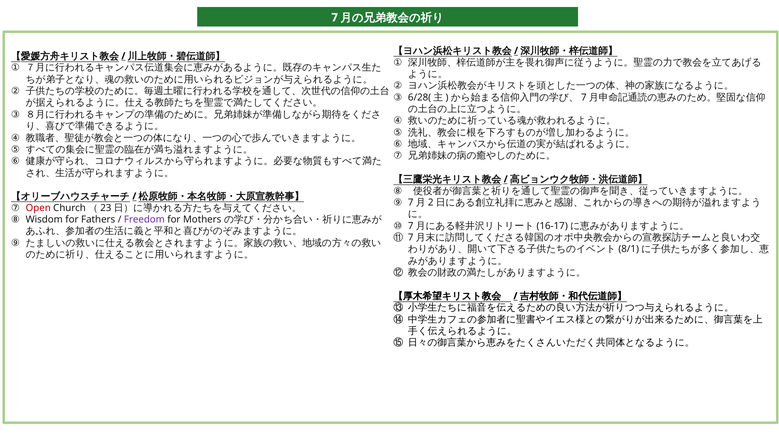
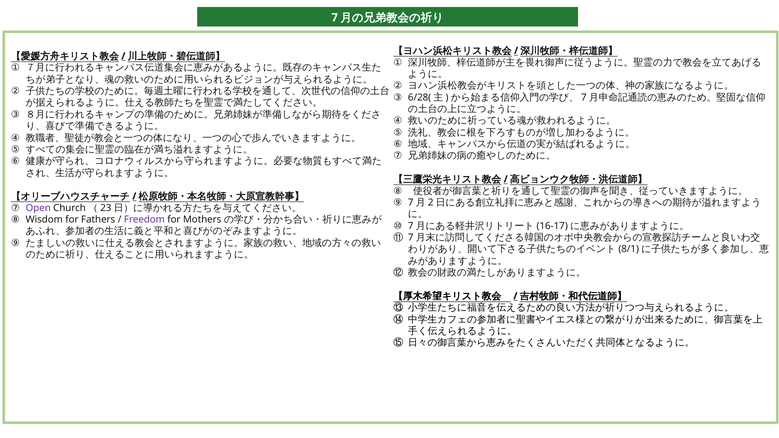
Open colour: red -> purple (38, 208)
